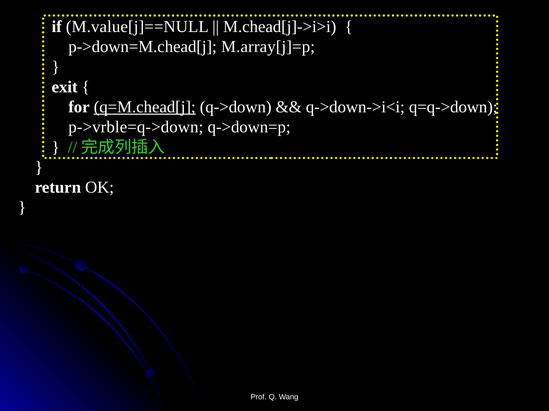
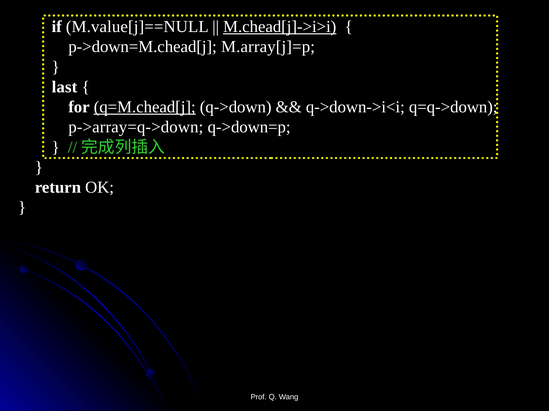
M.chead[j]->i>i underline: none -> present (280, 27)
exit: exit -> last (64, 87)
p->vrble=q->down: p->vrble=q->down -> p->array=q->down (136, 127)
